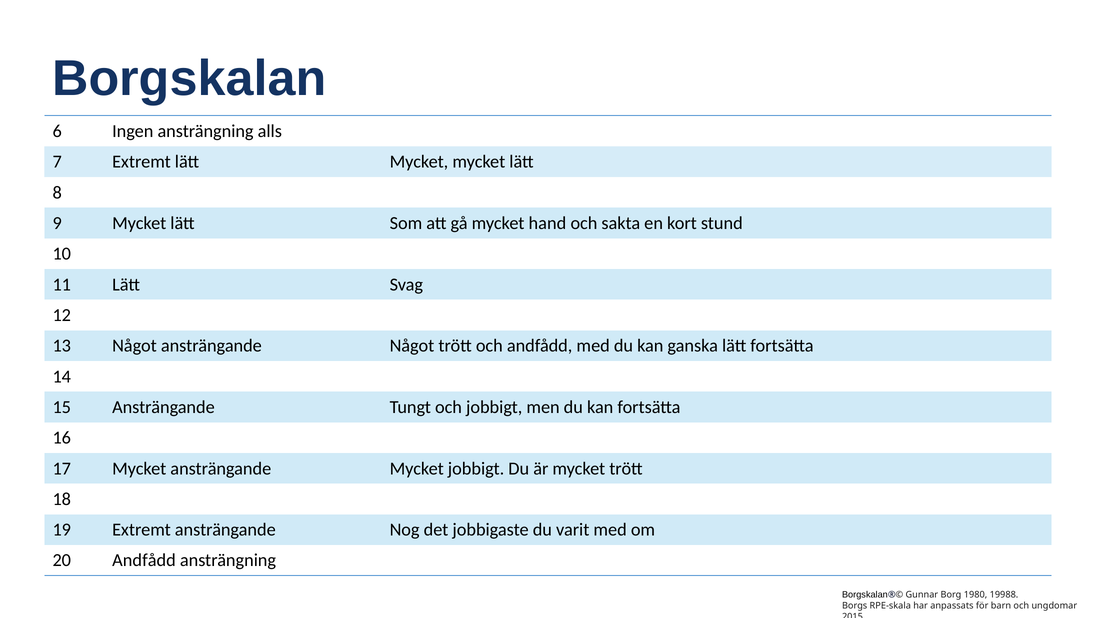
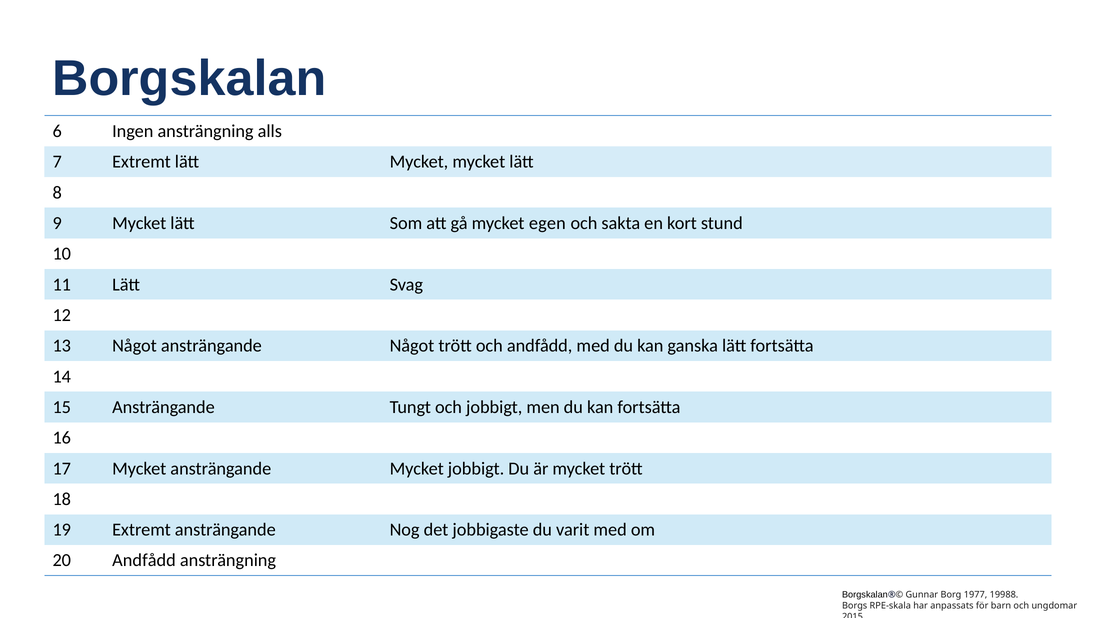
hand: hand -> egen (547, 223)
1980: 1980 -> 1977 (976, 594)
